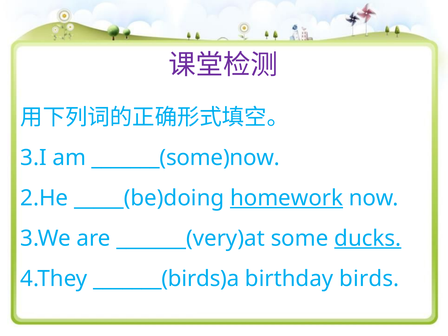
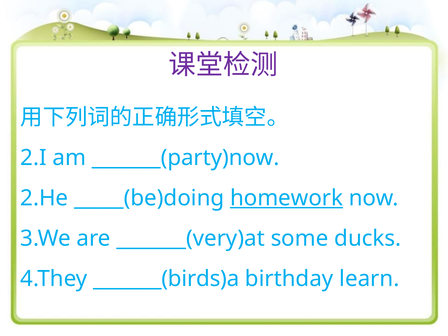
3.I: 3.I -> 2.I (33, 158)
_______(some)now: _______(some)now -> _______(party)now (186, 158)
ducks underline: present -> none (368, 238)
birds: birds -> learn (369, 279)
